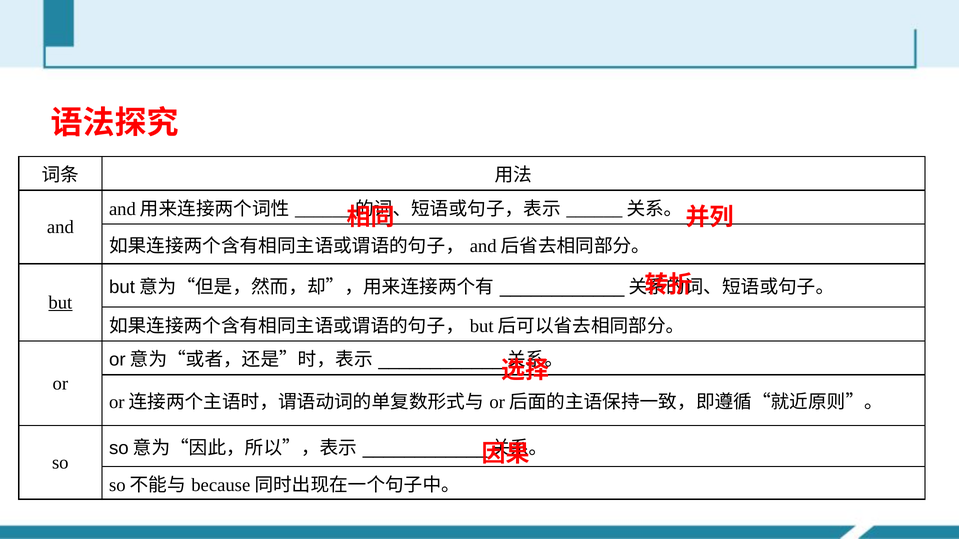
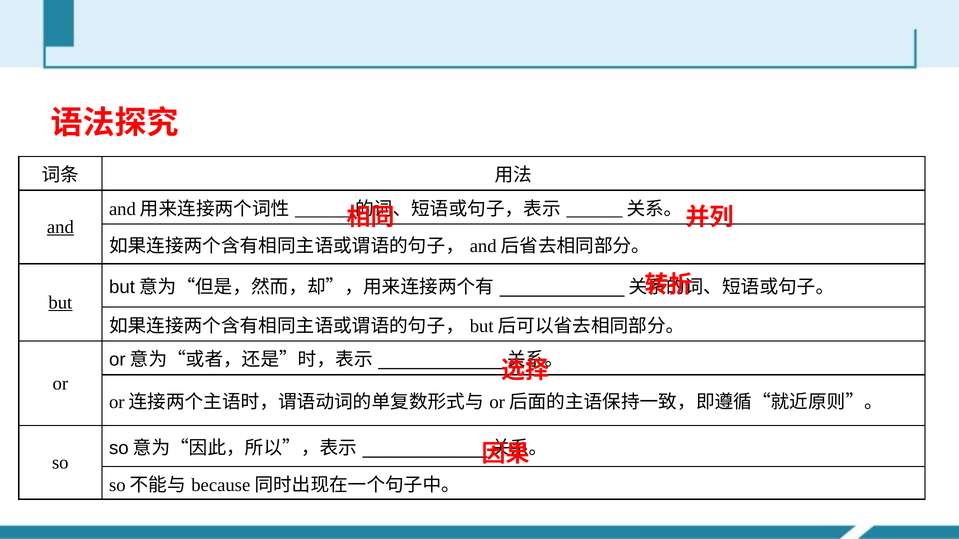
and underline: none -> present (60, 227)
